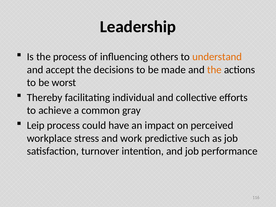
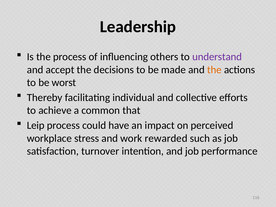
understand colour: orange -> purple (217, 57)
gray: gray -> that (131, 110)
predictive: predictive -> rewarded (166, 138)
